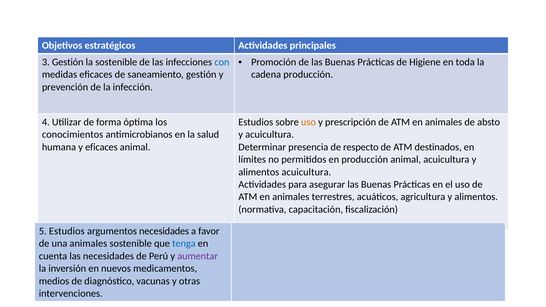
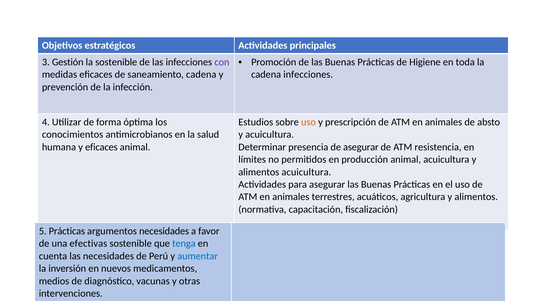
con colour: blue -> purple (222, 62)
saneamiento gestión: gestión -> cadena (201, 75)
cadena producción: producción -> infecciones (308, 75)
de respecto: respecto -> asegurar (361, 147)
destinados: destinados -> resistencia (438, 147)
5 Estudios: Estudios -> Prácticas (67, 231)
una animales: animales -> efectivas (88, 244)
aumentar colour: purple -> blue (198, 256)
